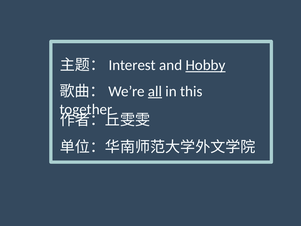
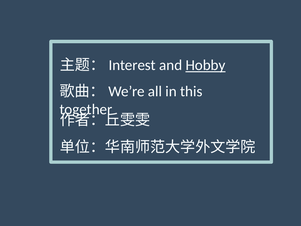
all underline: present -> none (155, 91)
